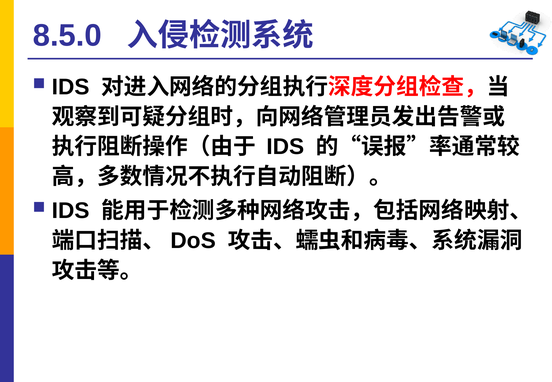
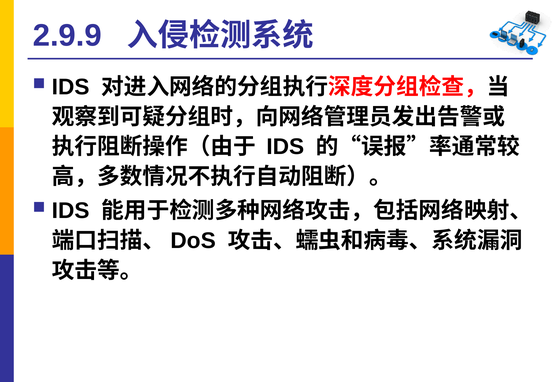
8.5.0: 8.5.0 -> 2.9.9 (67, 36)
